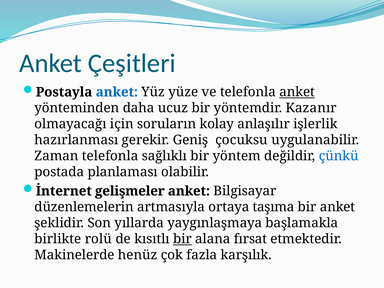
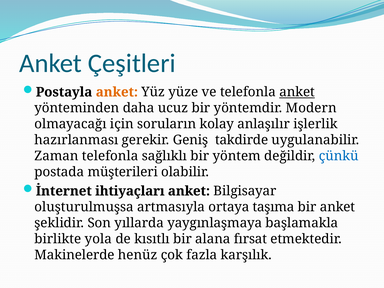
anket colour: blue -> orange (117, 92)
Kazanır: Kazanır -> Modern (311, 108)
çocuksu: çocuksu -> takdirde (242, 140)
planlaması: planlaması -> müşterileri (123, 172)
gelişmeler: gelişmeler -> ihtiyaçları (130, 191)
düzenlemelerin: düzenlemelerin -> oluşturulmuşsa (84, 207)
rolü: rolü -> yola (98, 239)
bir underline: present -> none (182, 239)
